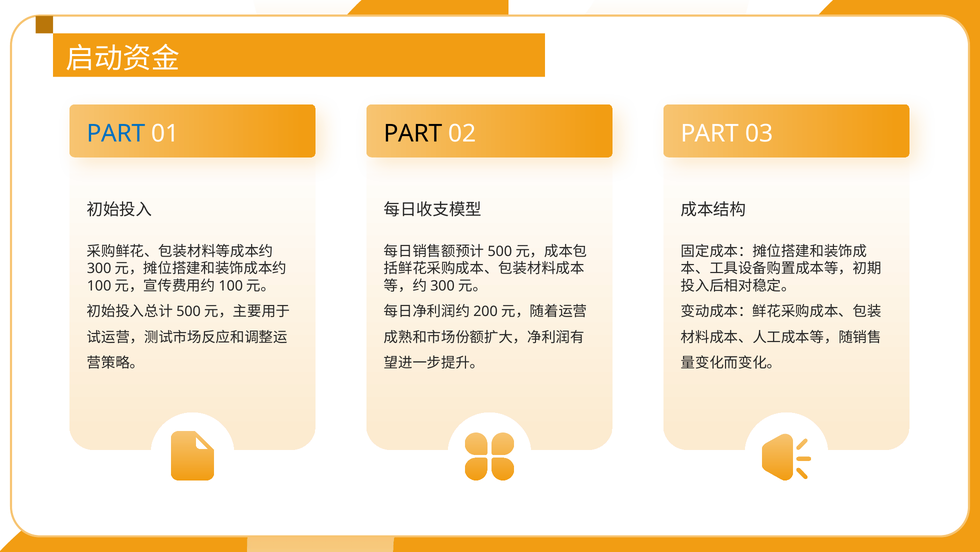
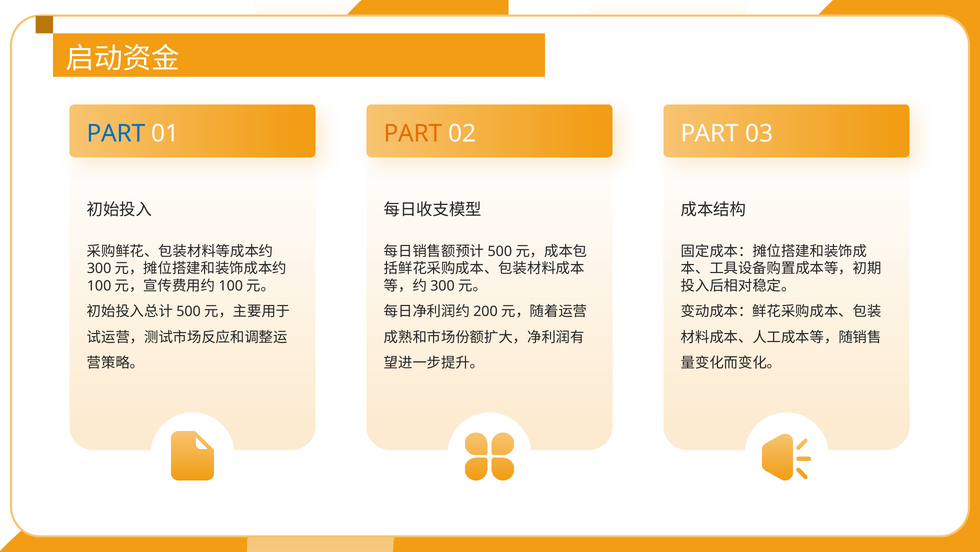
PART colour: black -> orange (413, 134)
